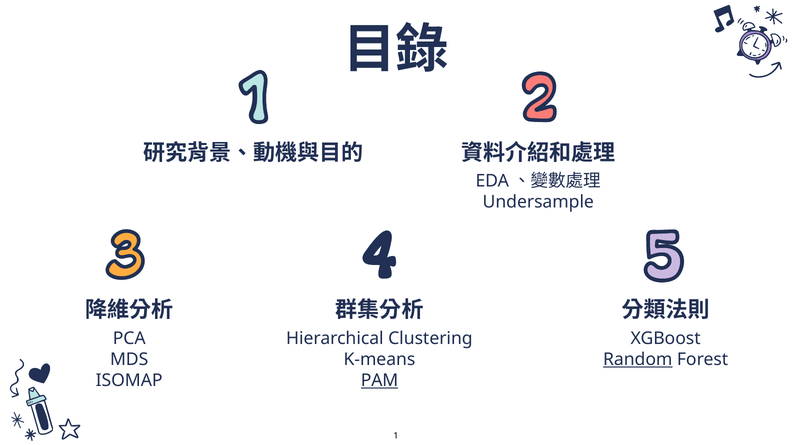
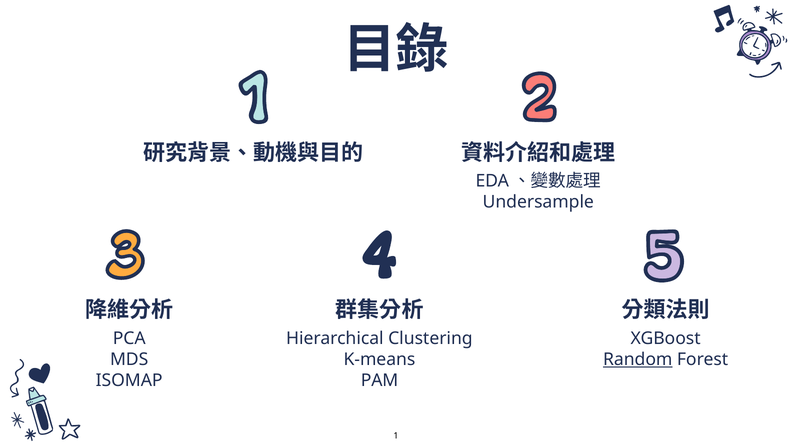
PAM underline: present -> none (380, 381)
